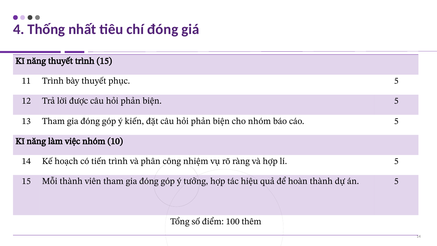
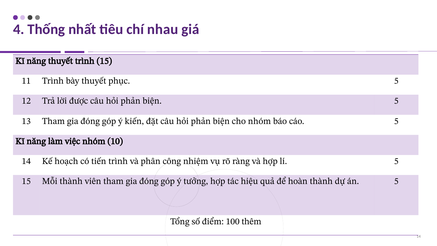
chí đóng: đóng -> nhau (163, 29)
